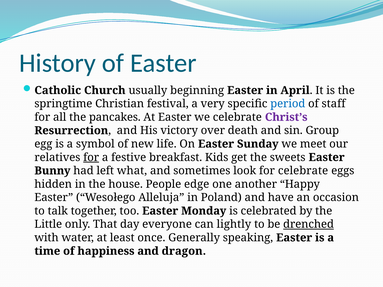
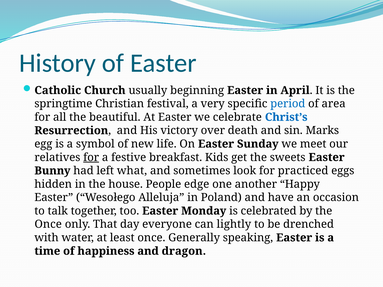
staff: staff -> area (334, 104)
pancakes: pancakes -> beautiful (115, 117)
Christ’s colour: purple -> blue (286, 117)
Group: Group -> Marks (322, 131)
for celebrate: celebrate -> practiced (303, 171)
Little: Little -> Once (48, 224)
drenched underline: present -> none (309, 224)
